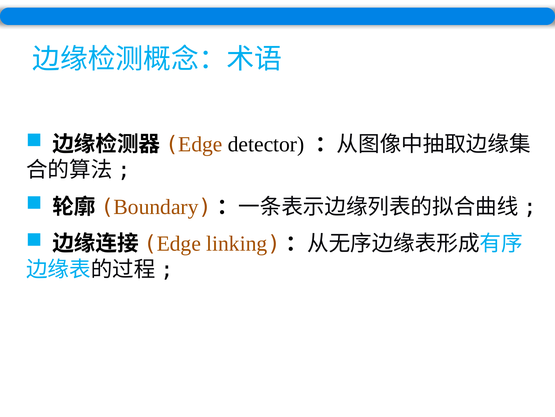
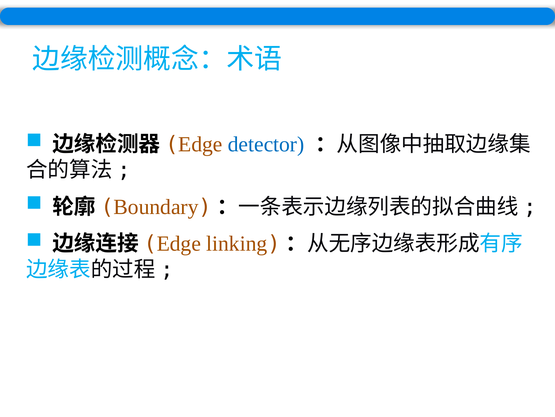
detector colour: black -> blue (266, 144)
